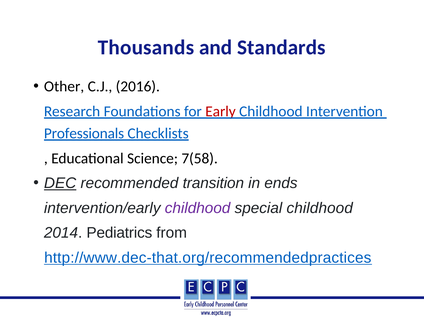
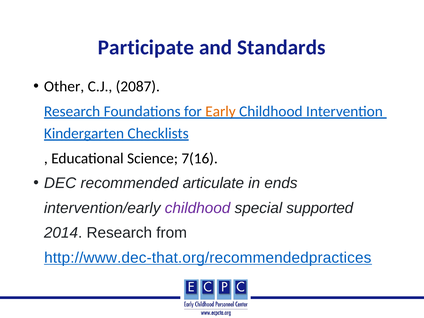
Thousands: Thousands -> Participate (146, 48)
2016: 2016 -> 2087 (138, 87)
Early colour: red -> orange (221, 111)
Professionals: Professionals -> Kindergarten (84, 133)
7(58: 7(58 -> 7(16 (200, 158)
DEC underline: present -> none (60, 183)
transition: transition -> articulate (213, 183)
special childhood: childhood -> supported (320, 208)
2014 Pediatrics: Pediatrics -> Research (119, 233)
